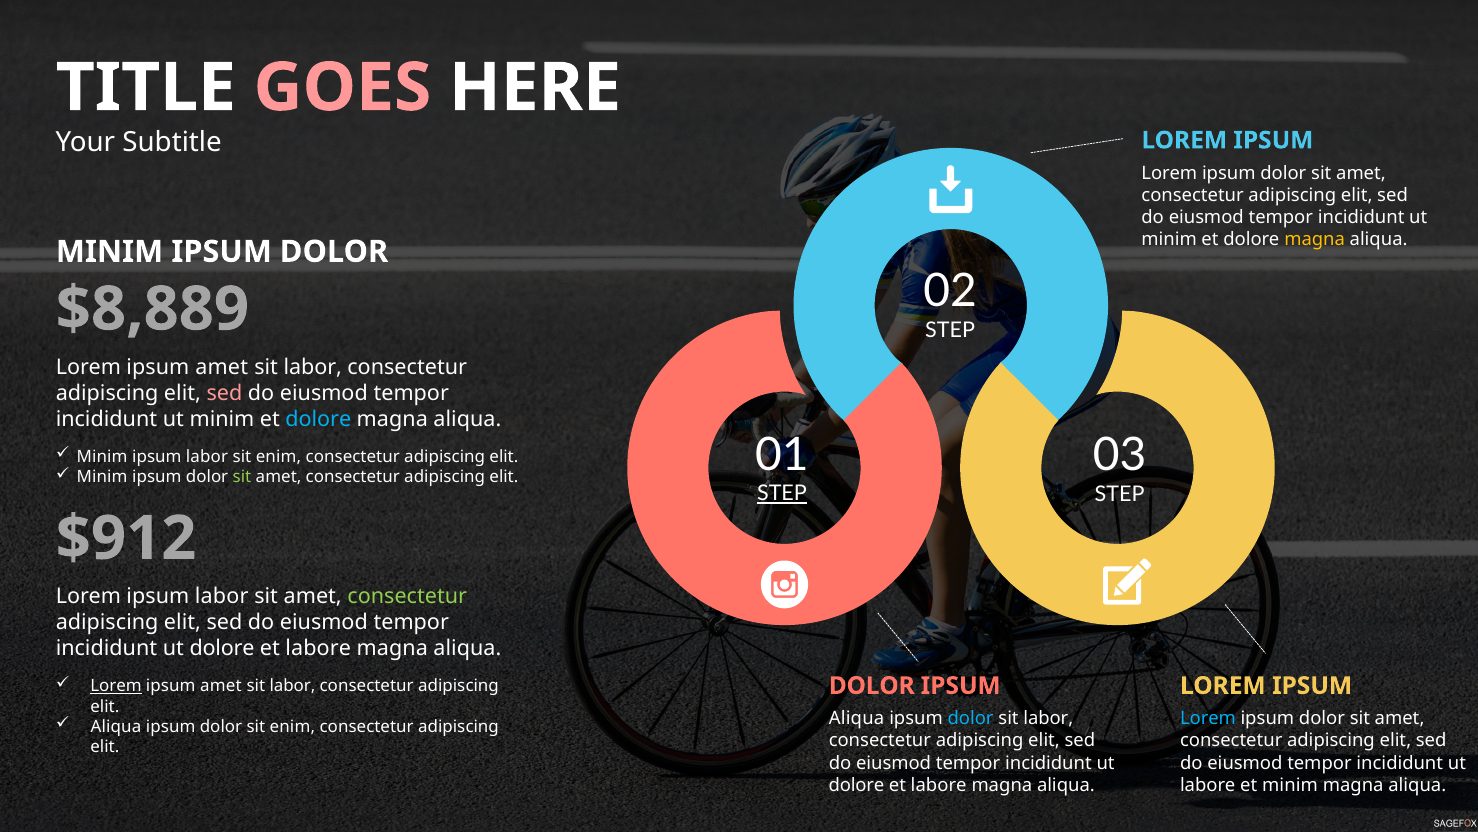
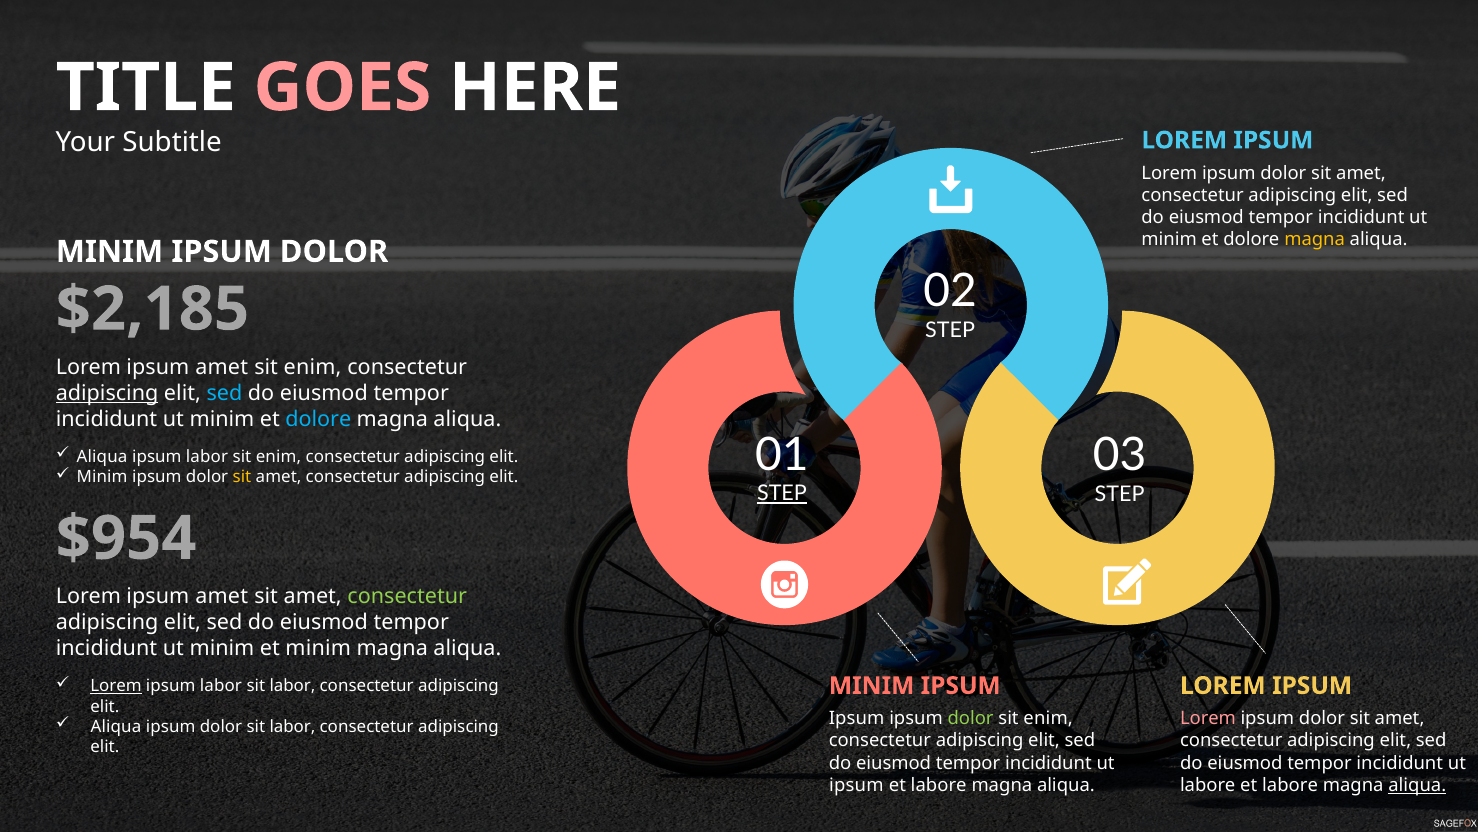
$8,889: $8,889 -> $2,185 (152, 309)
labor: labor -> enim (313, 367)
adipiscing underline: none -> present (107, 393)
sed colour: pink -> light blue (224, 393)
Minim: Minim -> Aliqua (102, 456)
sit colour: light green -> yellow (242, 477)
$912: $912 -> $954 (126, 538)
labor: labor -> amet (222, 596)
dolore: dolore -> minim (222, 648)
labore: labore -> minim (318, 648)
amet: amet -> labor (221, 686)
DOLOR: DOLOR -> MINIM (872, 685)
Aliqua: Aliqua -> Ipsum (857, 718)
dolor colour: light blue -> light green (971, 718)
labor: labor -> enim (1048, 718)
Lorem colour: light blue -> pink (1208, 718)
dolor sit enim: enim -> labor (292, 726)
dolore: dolore -> ipsum (856, 785)
labore et minim: minim -> labore (1290, 785)
aliqua underline: none -> present (1417, 785)
